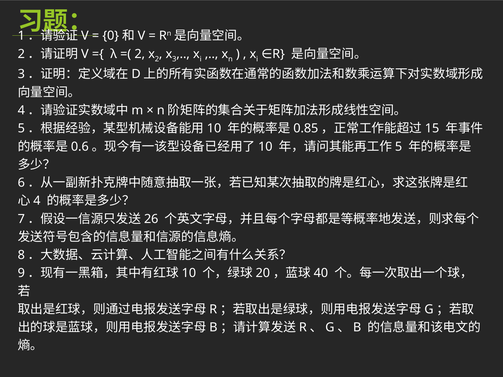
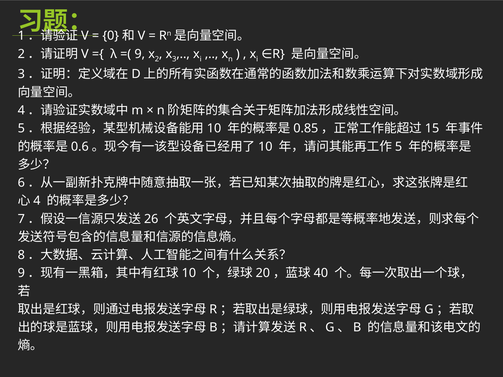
2: 2 -> 9 (140, 54)
